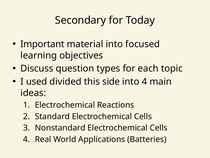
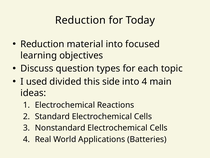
Secondary: Secondary -> Reduction (80, 20)
Important: Important -> Reduction (42, 44)
